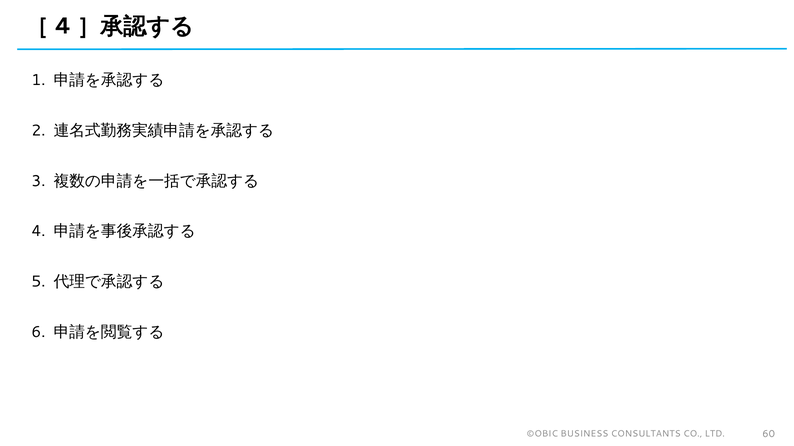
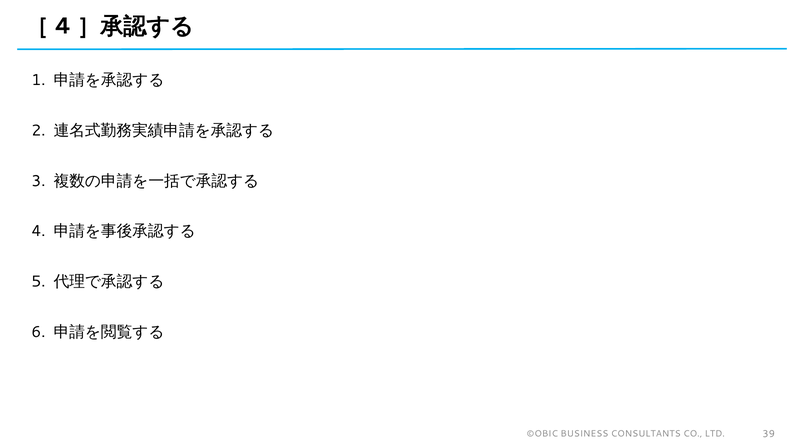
60: 60 -> 39 (769, 434)
